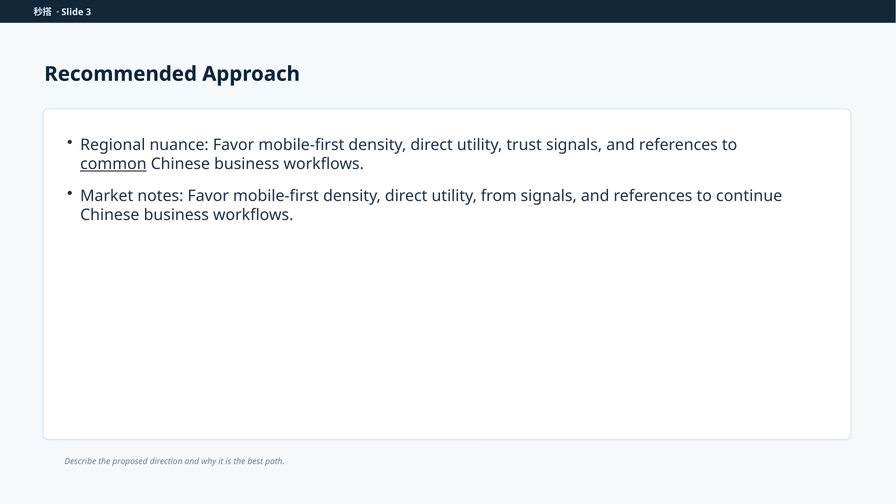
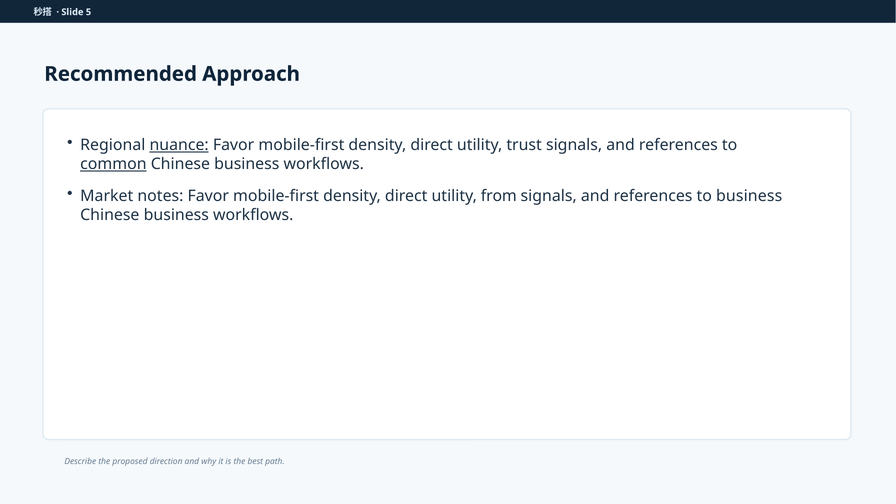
3: 3 -> 5 (88, 12)
nuance underline: none -> present (179, 145)
to continue: continue -> business (749, 196)
